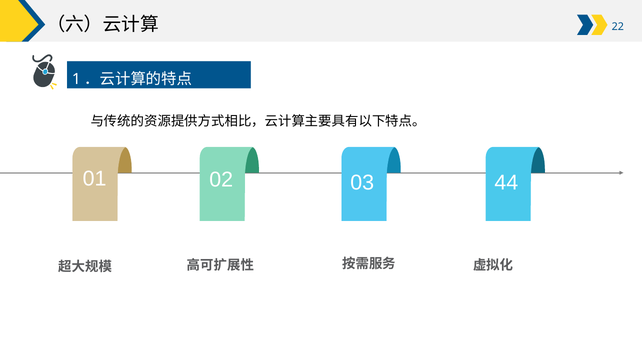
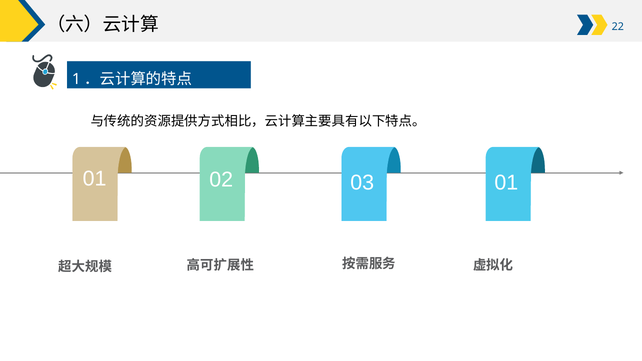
02 44: 44 -> 01 (506, 183)
